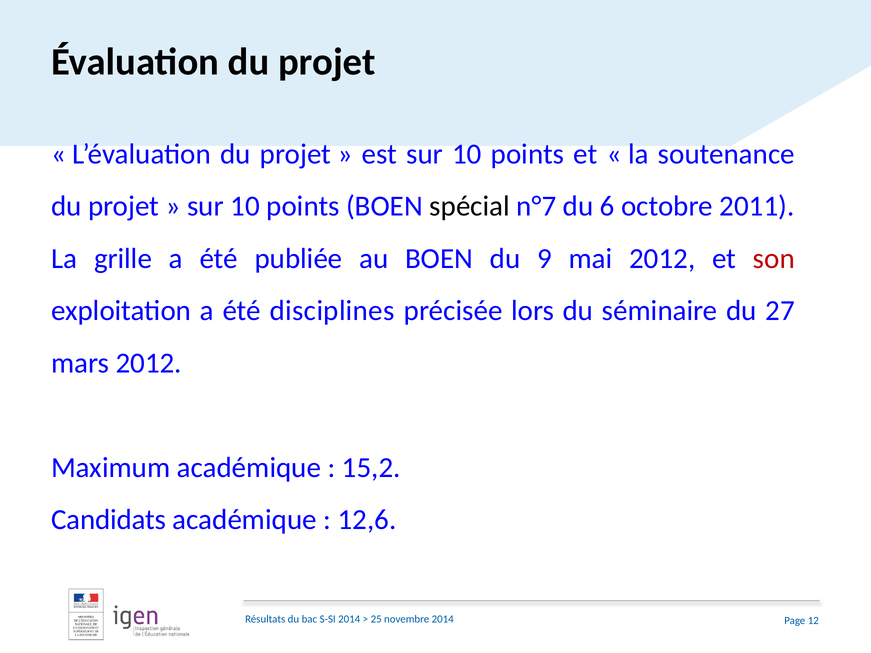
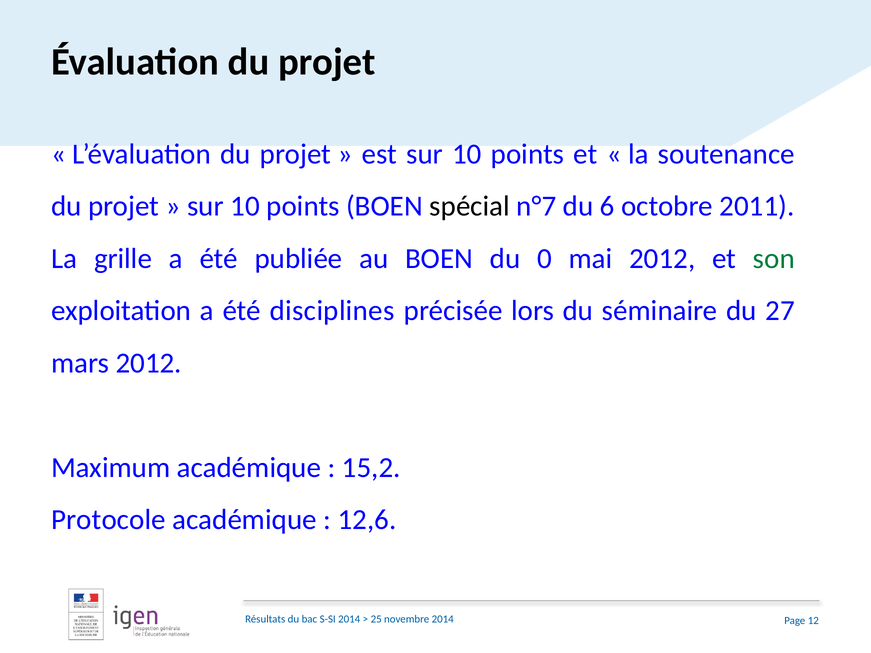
9: 9 -> 0 (545, 259)
son colour: red -> green (774, 259)
Candidats: Candidats -> Protocole (108, 520)
